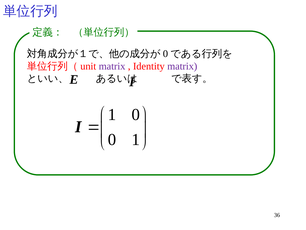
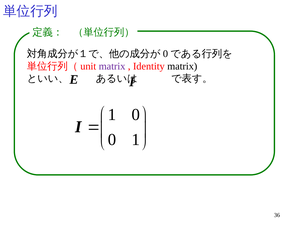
matrix colour: purple -> black (182, 66)
